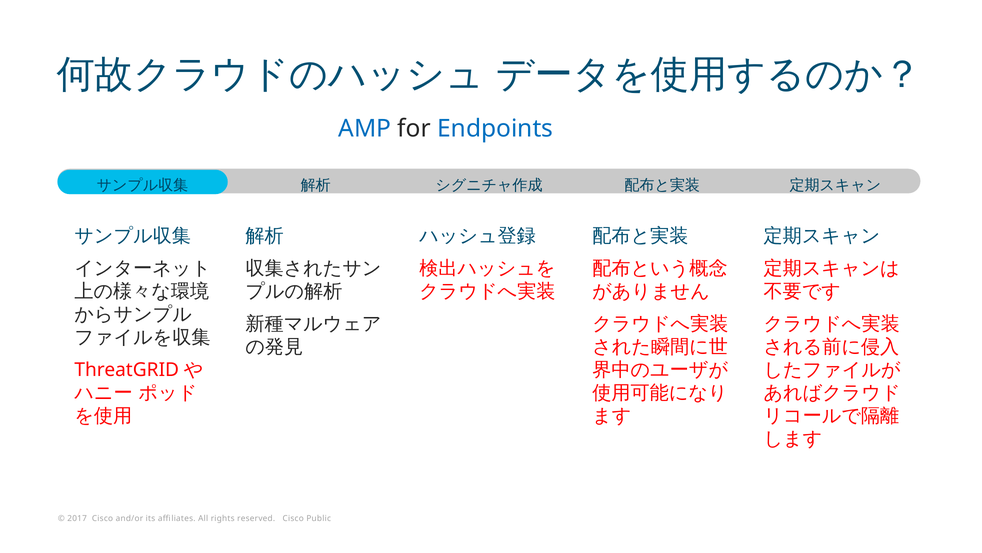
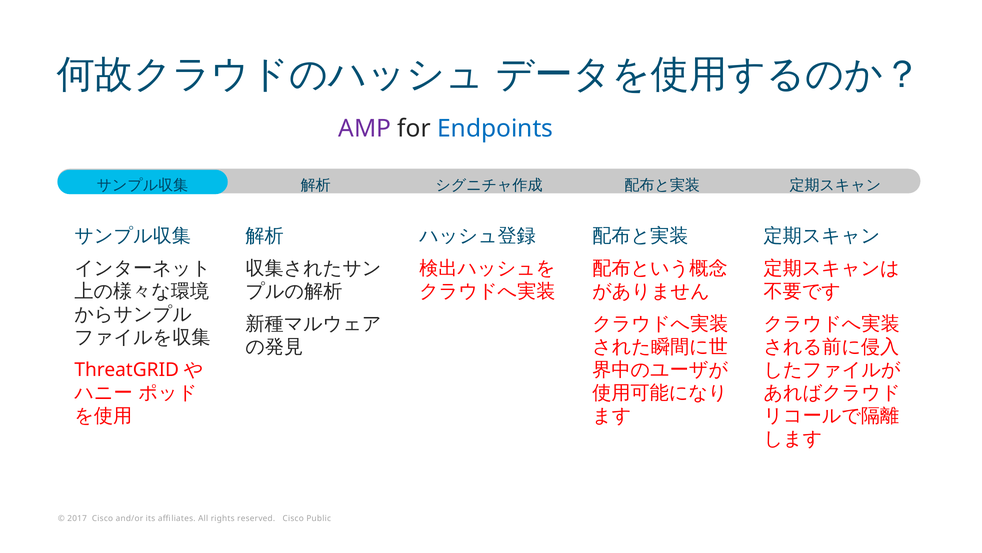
AMP colour: blue -> purple (365, 129)
